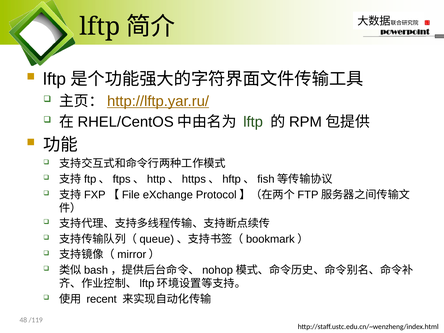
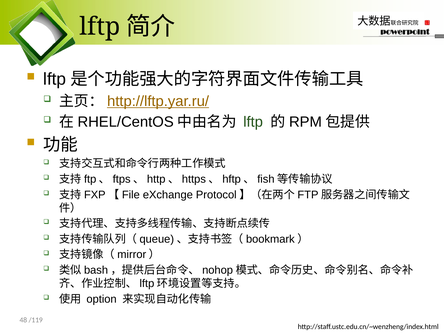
recent: recent -> option (102, 299)
